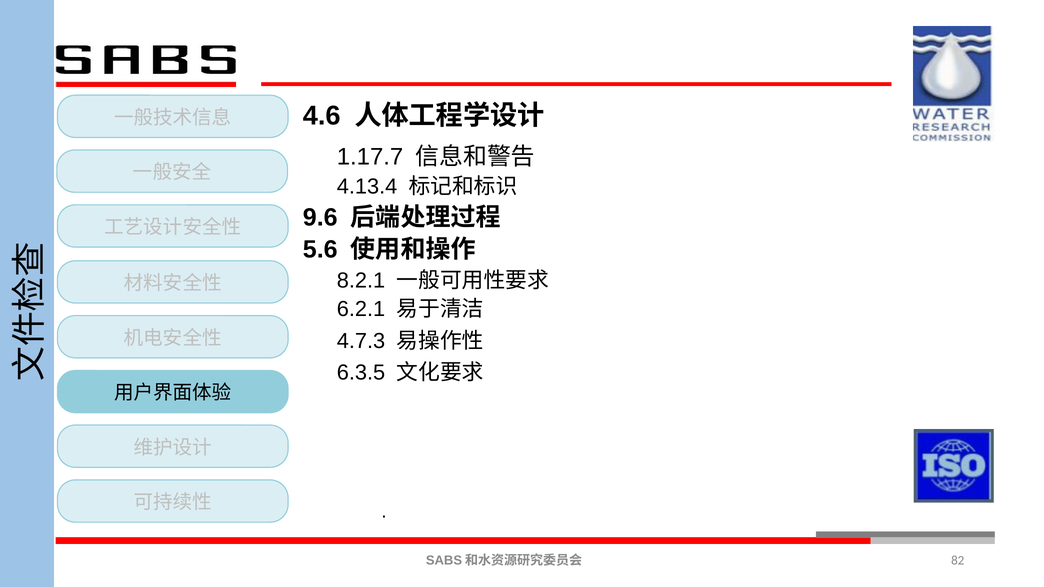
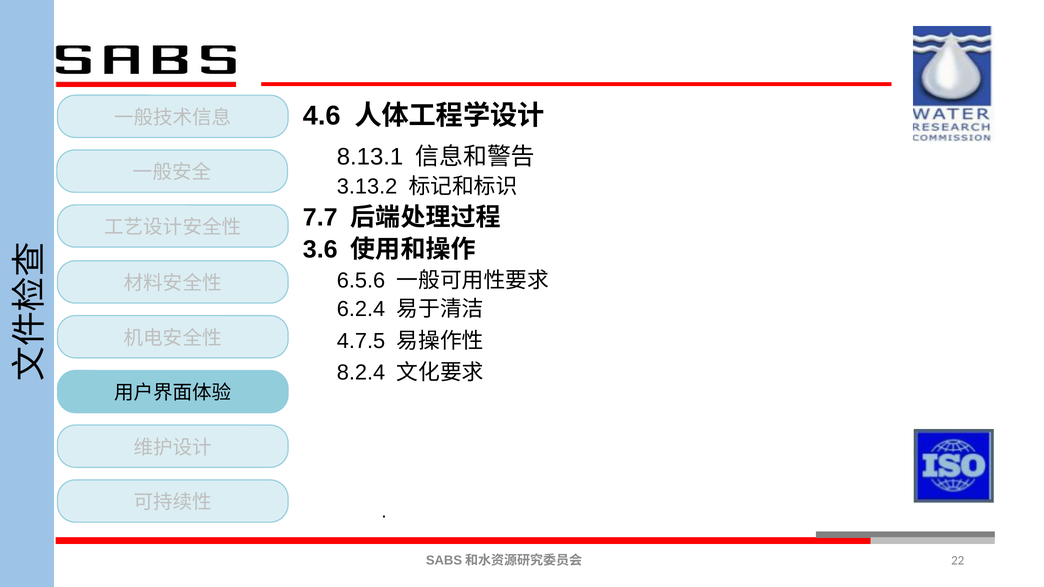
1.17.7: 1.17.7 -> 8.13.1 (370, 157)
4.13.4: 4.13.4 -> 3.13.2 (367, 187)
9.6: 9.6 -> 7.7 (320, 217)
5.6: 5.6 -> 3.6 (320, 250)
8.2.1: 8.2.1 -> 6.5.6 (361, 281)
6.2.1: 6.2.1 -> 6.2.4 (361, 309)
4.7.3: 4.7.3 -> 4.7.5 (361, 341)
6.3.5: 6.3.5 -> 8.2.4 (361, 373)
82: 82 -> 22 (958, 561)
